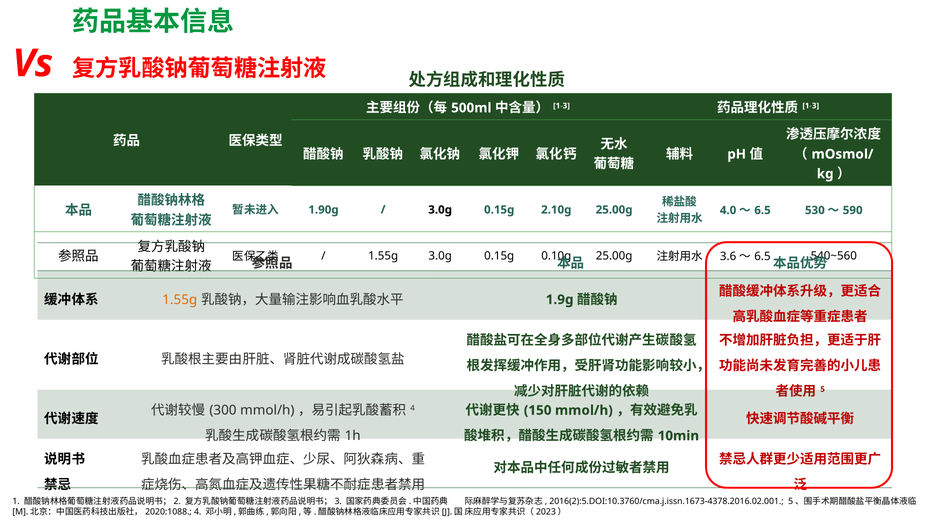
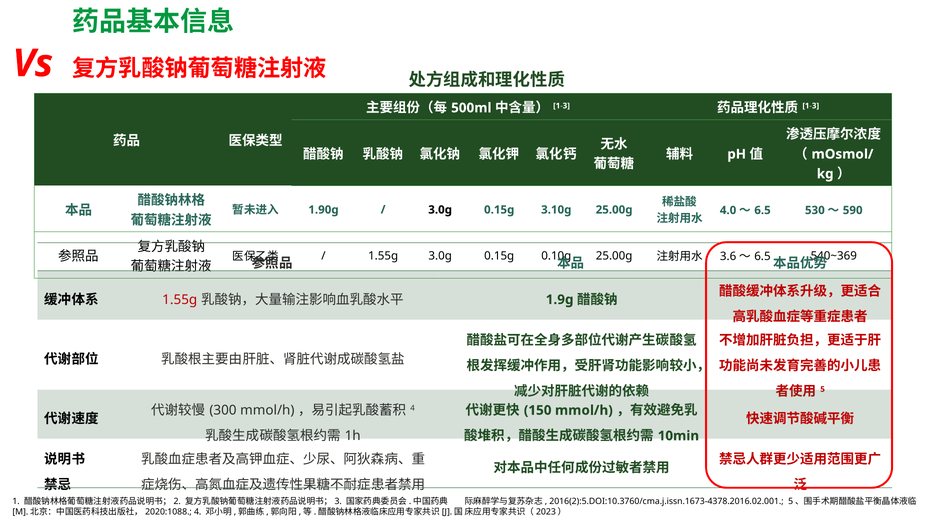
2.10g: 2.10g -> 3.10g (556, 210)
540~560: 540~560 -> 540~369 (834, 256)
1.55g colour: orange -> red (180, 300)
